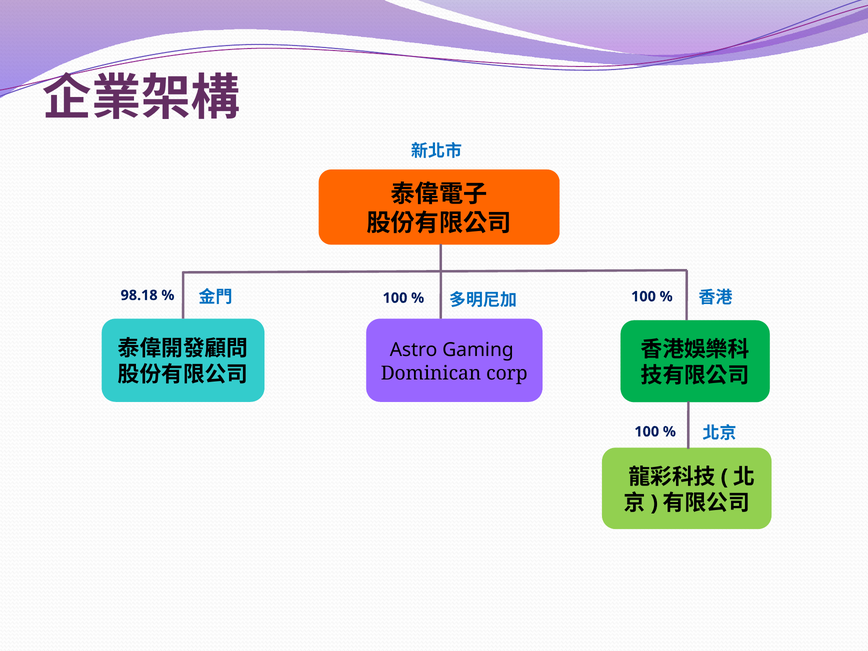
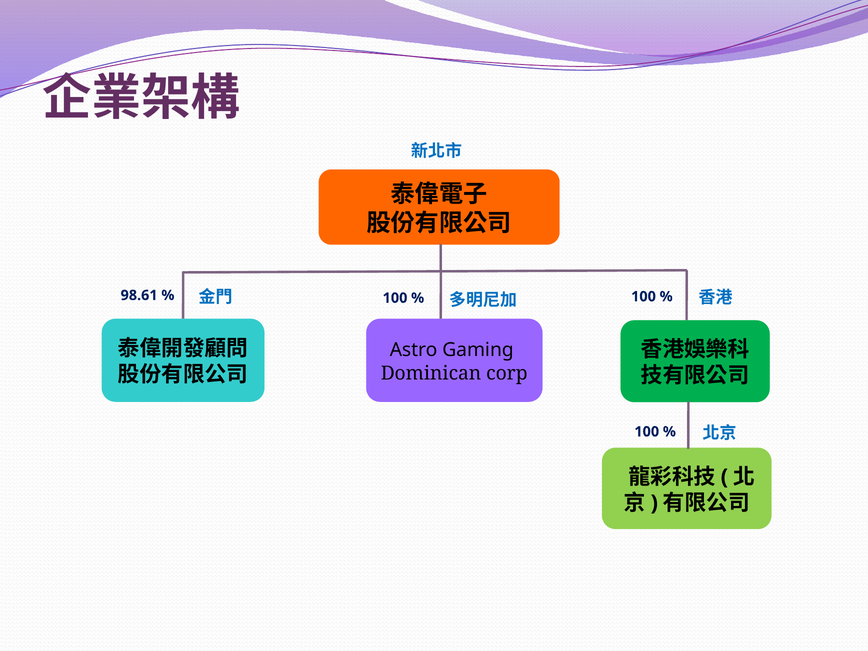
98.18: 98.18 -> 98.61 (139, 295)
